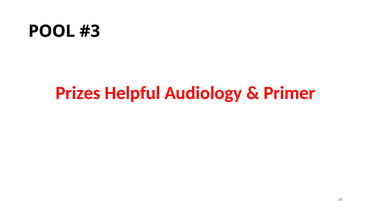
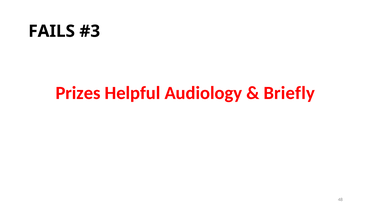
POOL: POOL -> FAILS (52, 31)
Primer: Primer -> Briefly (289, 93)
